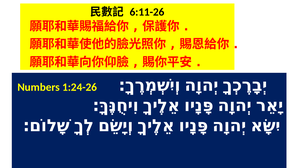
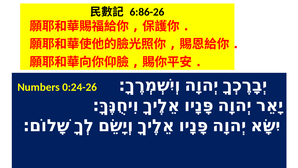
6:11-26: 6:11-26 -> 6:86-26 (147, 12)
1:24-26: 1:24-26 -> 0:24-26 (80, 87)
